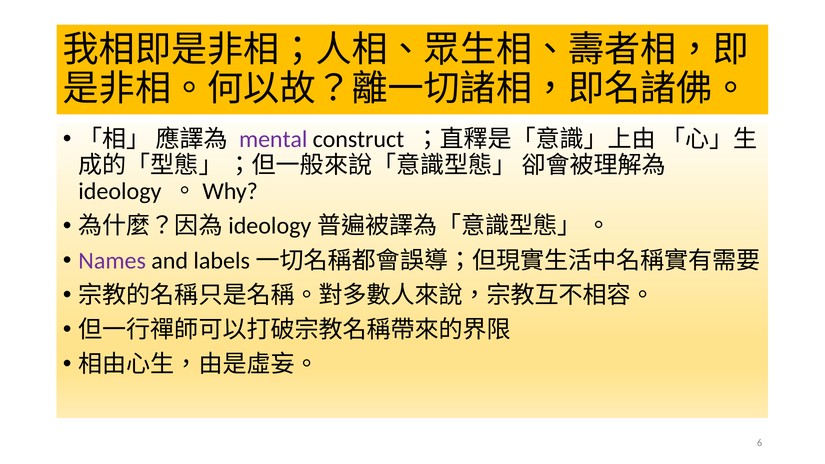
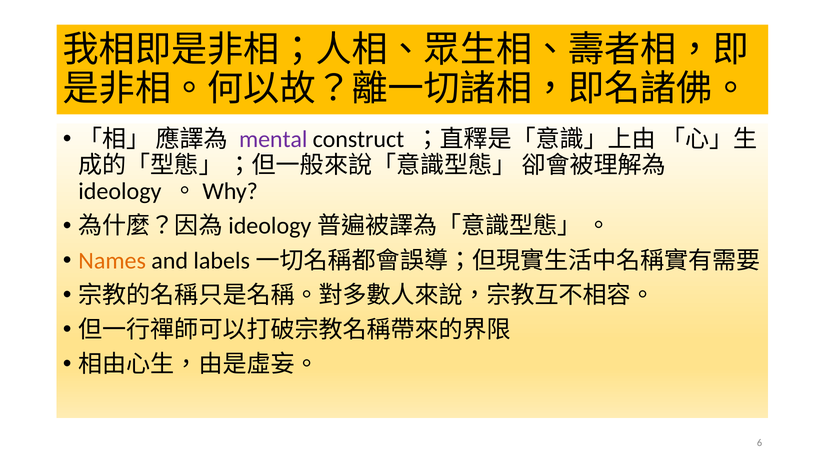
Names colour: purple -> orange (112, 261)
